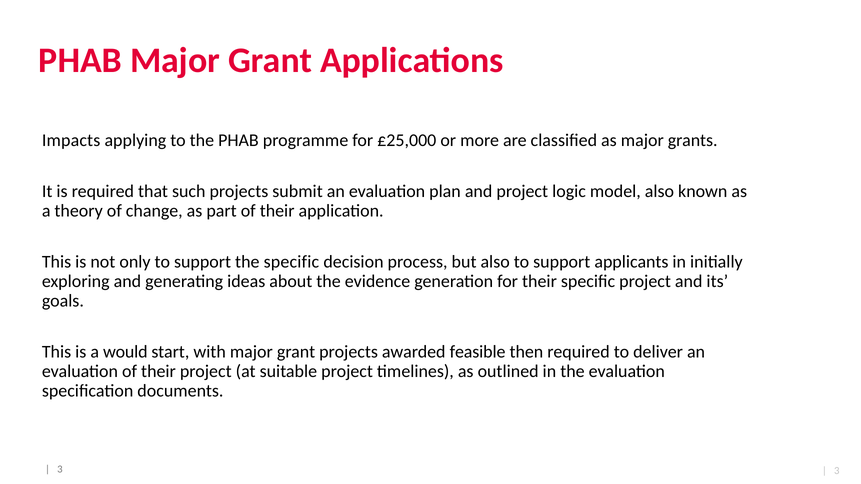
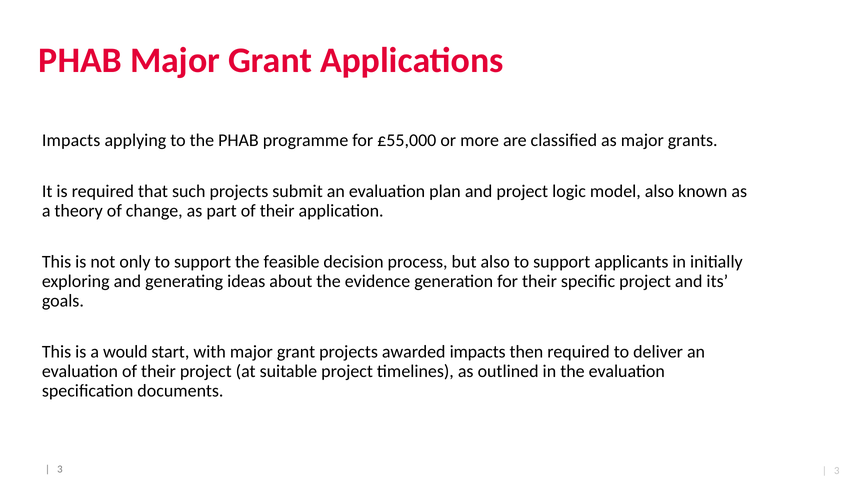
£25,000: £25,000 -> £55,000 (407, 140)
the specific: specific -> feasible (292, 262)
awarded feasible: feasible -> impacts (478, 352)
